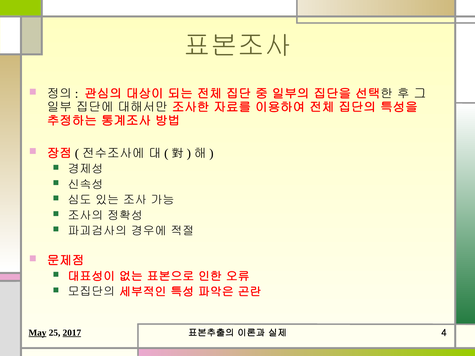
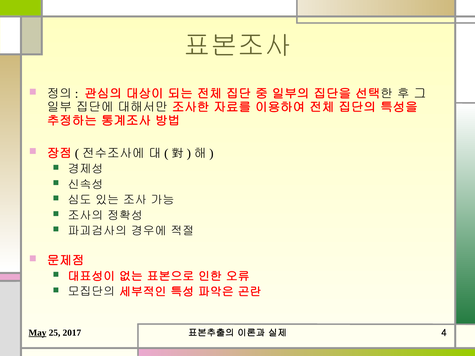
2017 underline: present -> none (72, 333)
